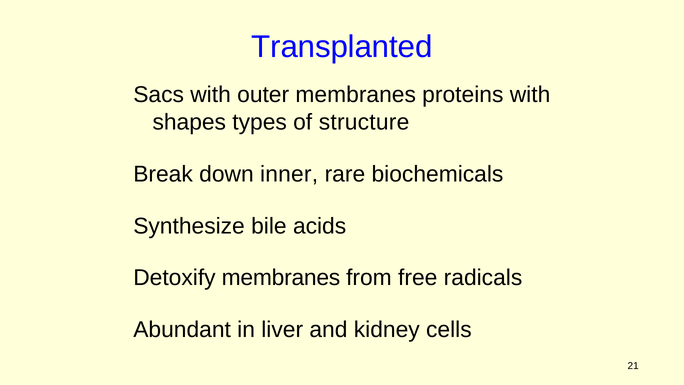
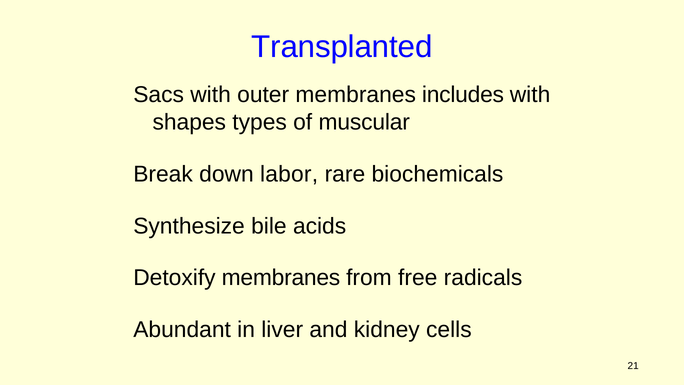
proteins: proteins -> includes (463, 95)
structure: structure -> muscular (364, 122)
inner: inner -> labor (289, 174)
